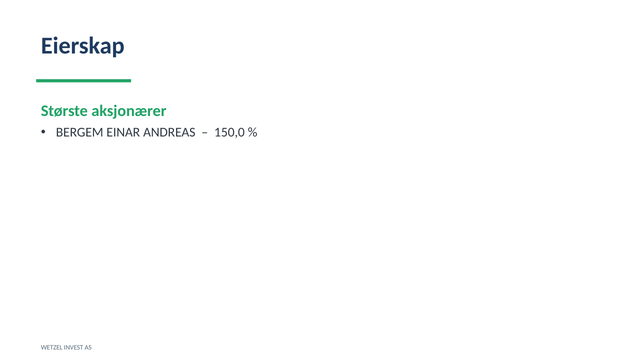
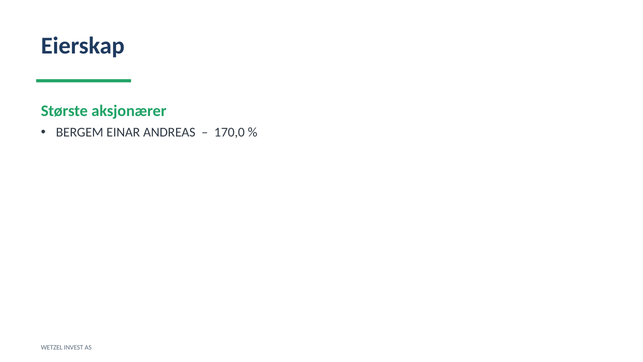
150,0: 150,0 -> 170,0 (230, 132)
